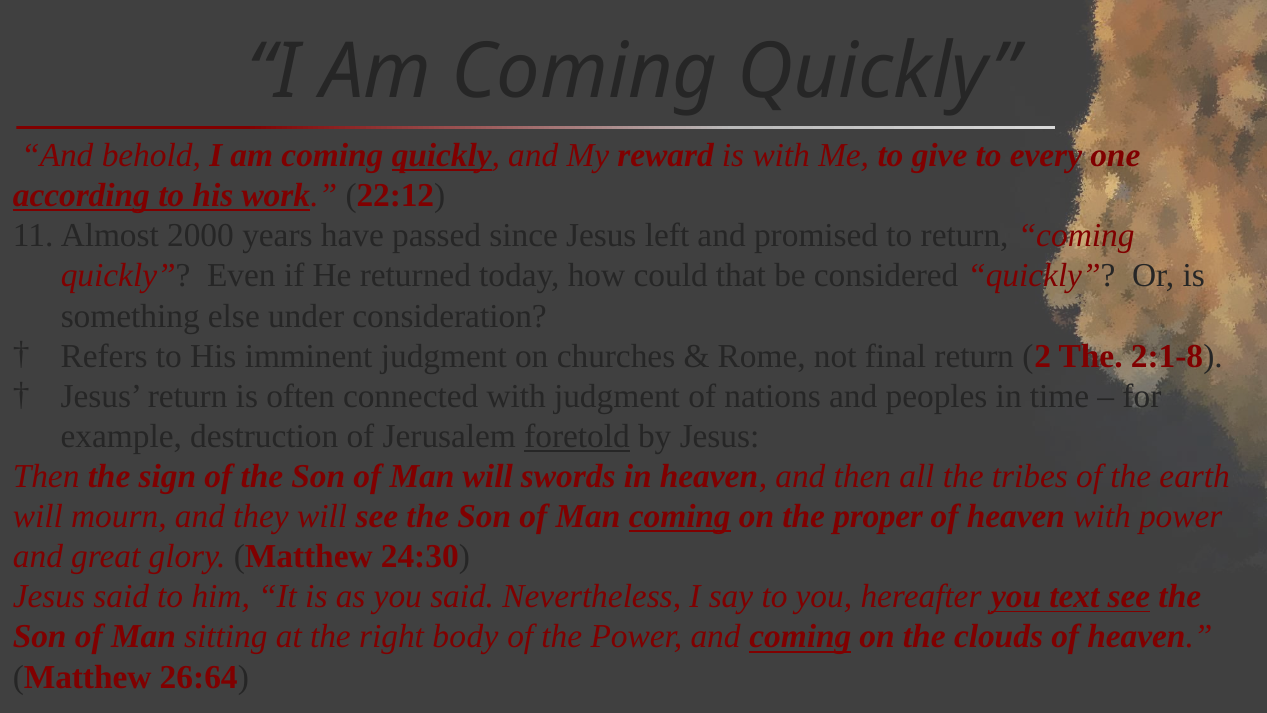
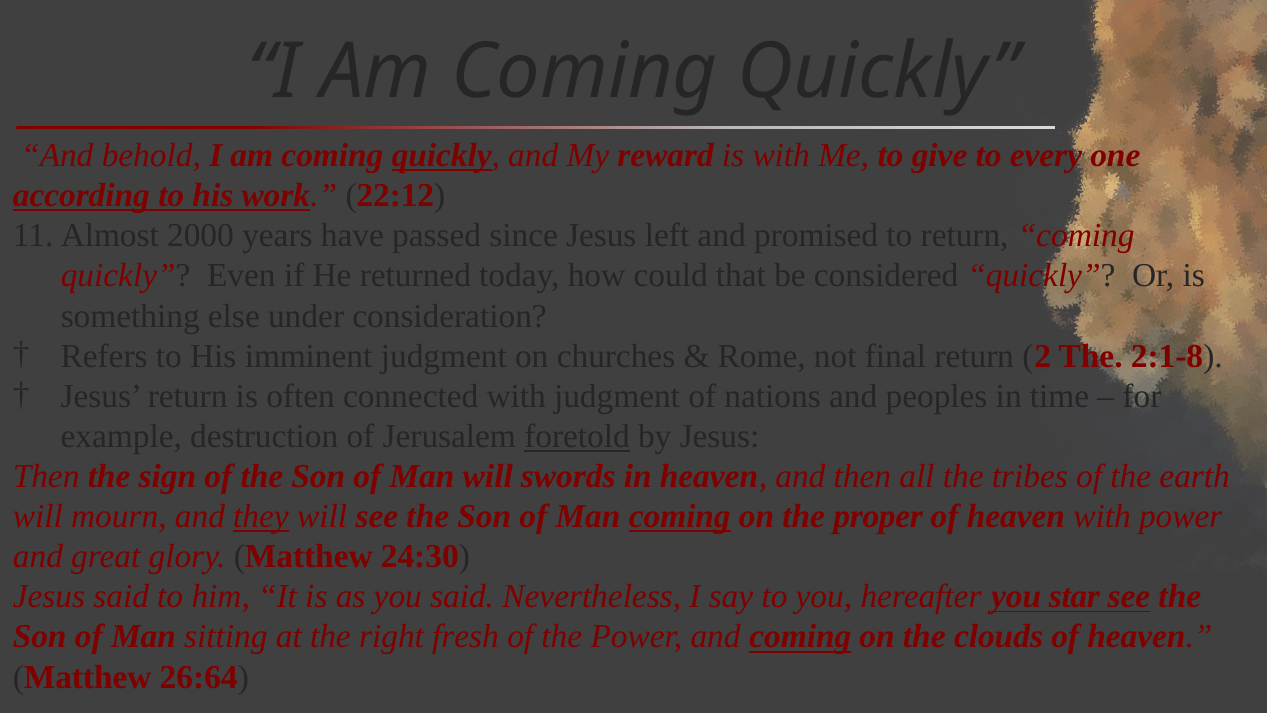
they underline: none -> present (261, 516)
text: text -> star (1074, 597)
body: body -> fresh (466, 637)
